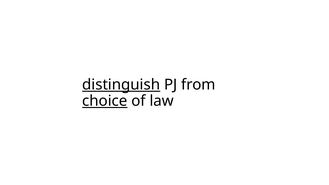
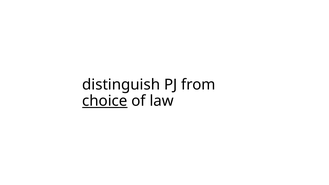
distinguish underline: present -> none (121, 85)
